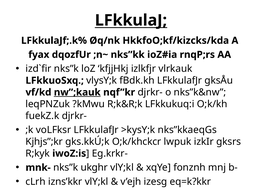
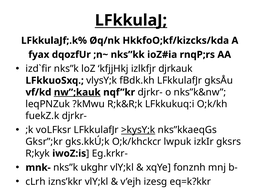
vlrkauk: vlrkauk -> djrkauk (175, 69)
>kysY;k underline: none -> present (138, 130)
Kjhjs”;kr: Kjhjs”;kr -> Gksr”;kr (44, 142)
